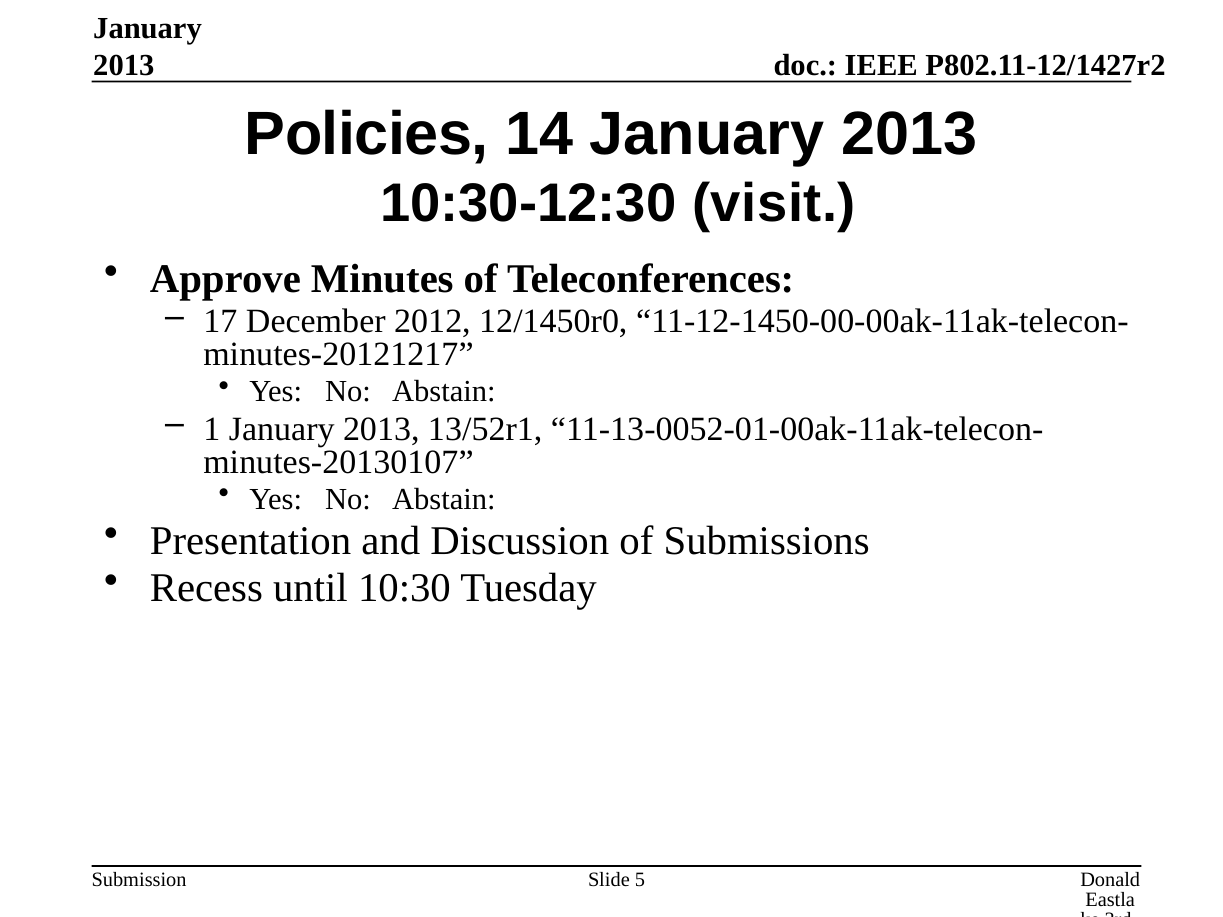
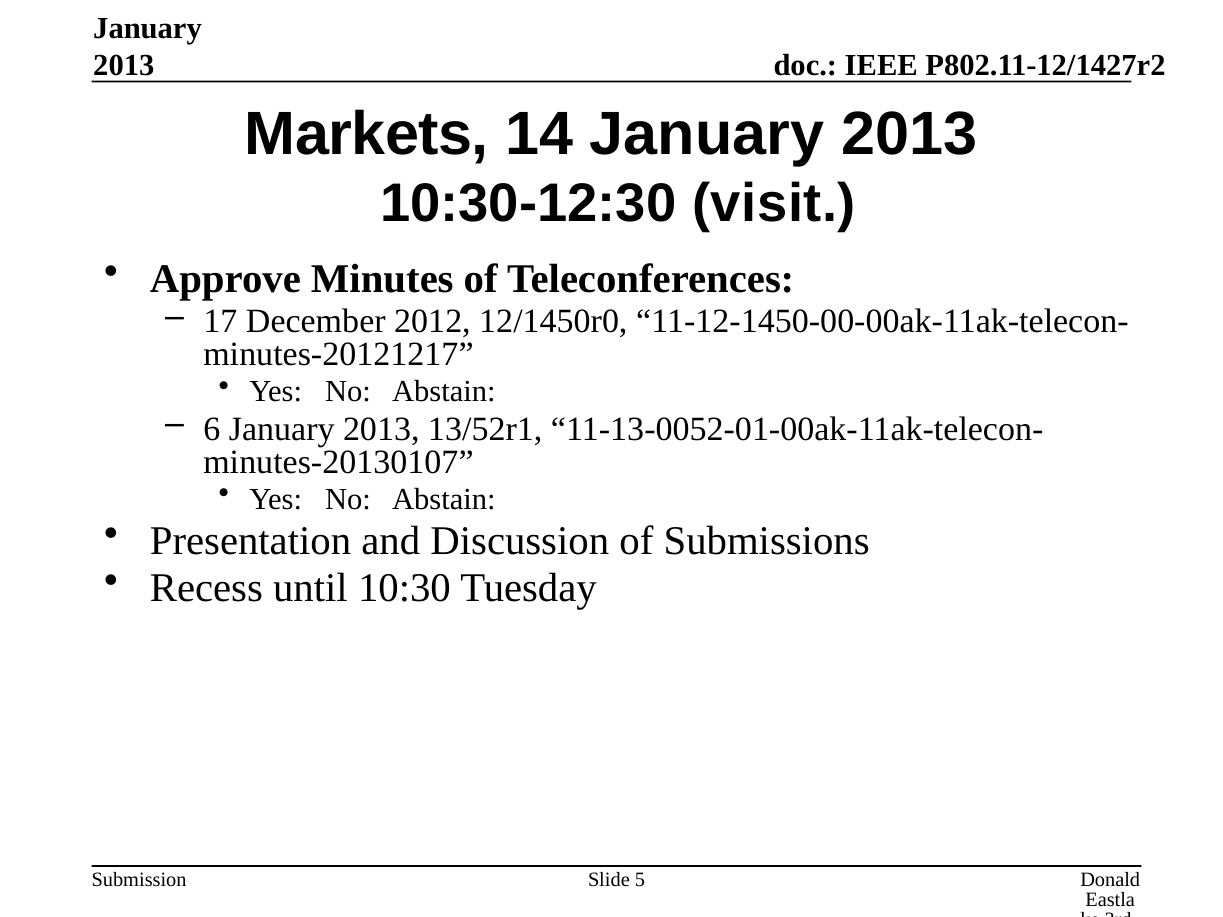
Policies: Policies -> Markets (367, 135)
1: 1 -> 6 (212, 429)
